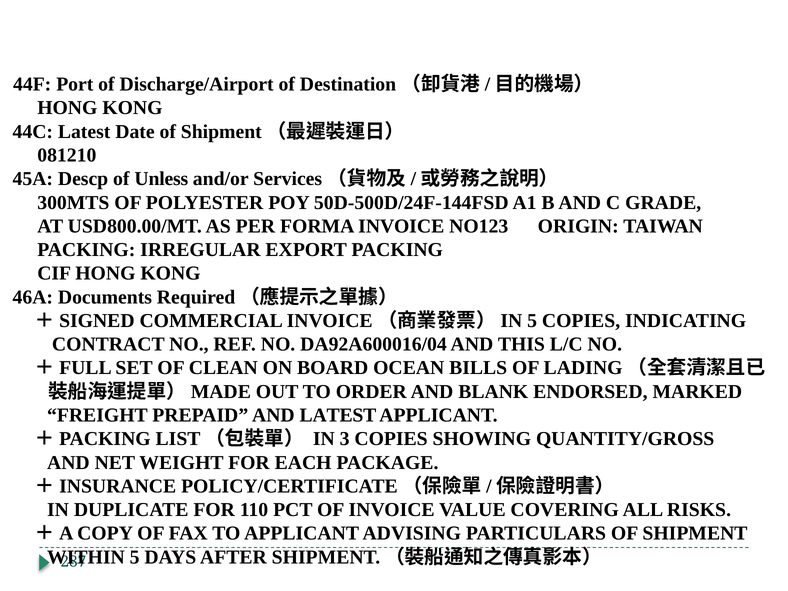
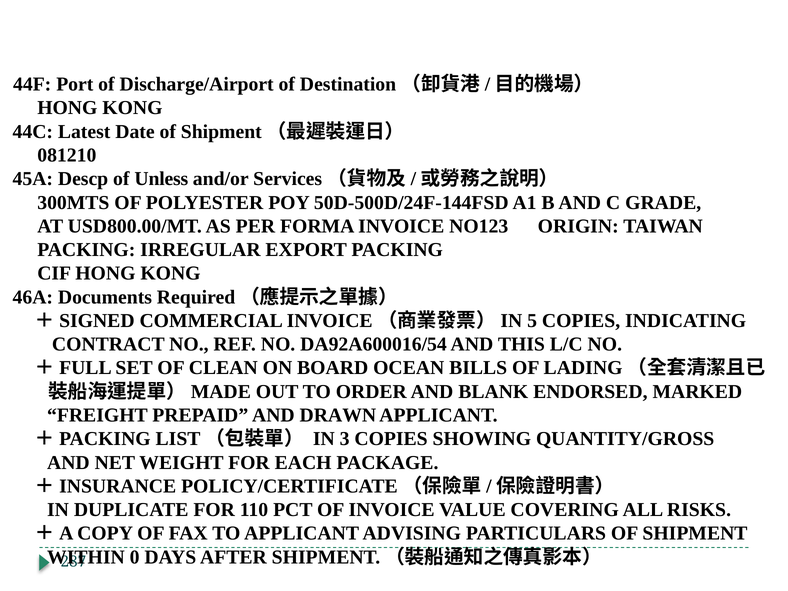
DA92A600016/04: DA92A600016/04 -> DA92A600016/54 (373, 344)
AND LATEST: LATEST -> DRAWN (338, 415)
5: 5 -> 0 (135, 557)
